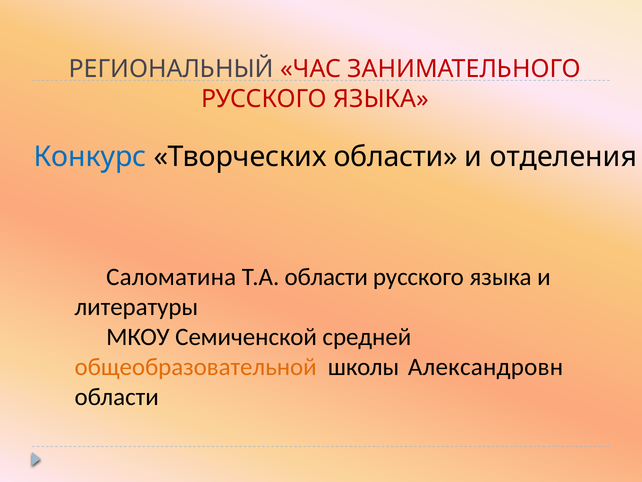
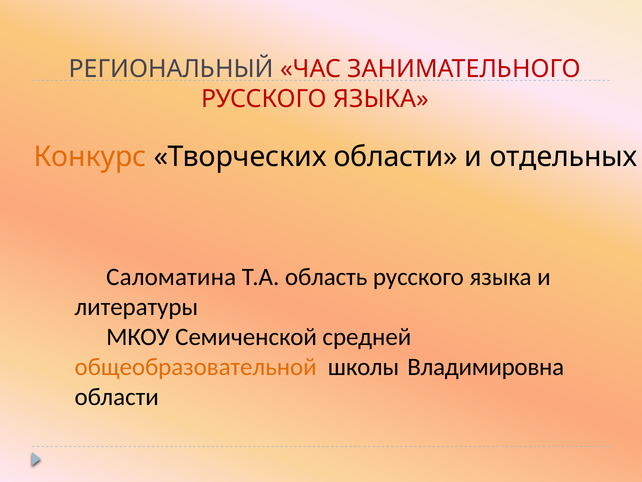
Конкурс colour: blue -> orange (90, 157)
отделения: отделения -> отдельных (563, 157)
Т.А области: области -> область (326, 277)
Александровн: Александровн -> Владимировна (486, 366)
